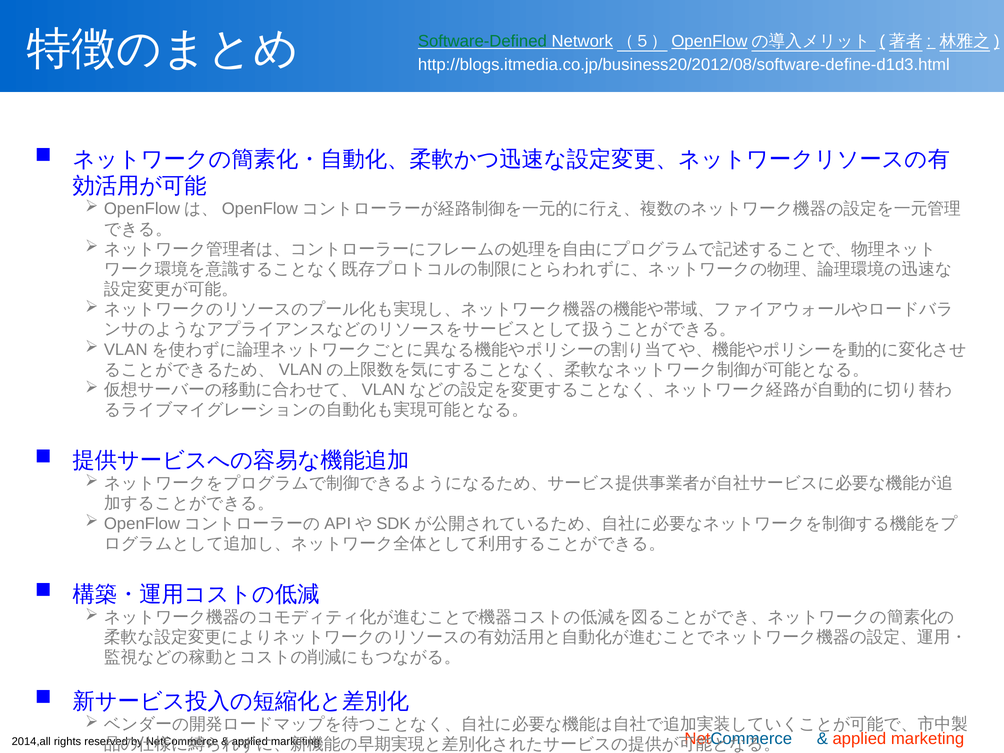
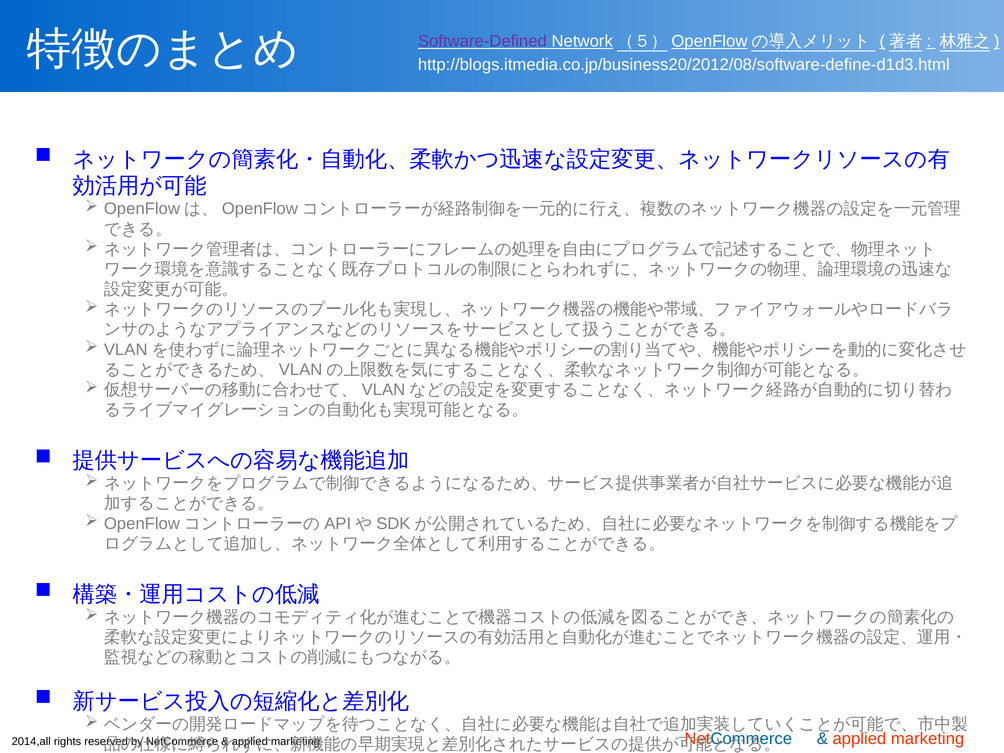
Software-Defined colour: green -> purple (482, 41)
